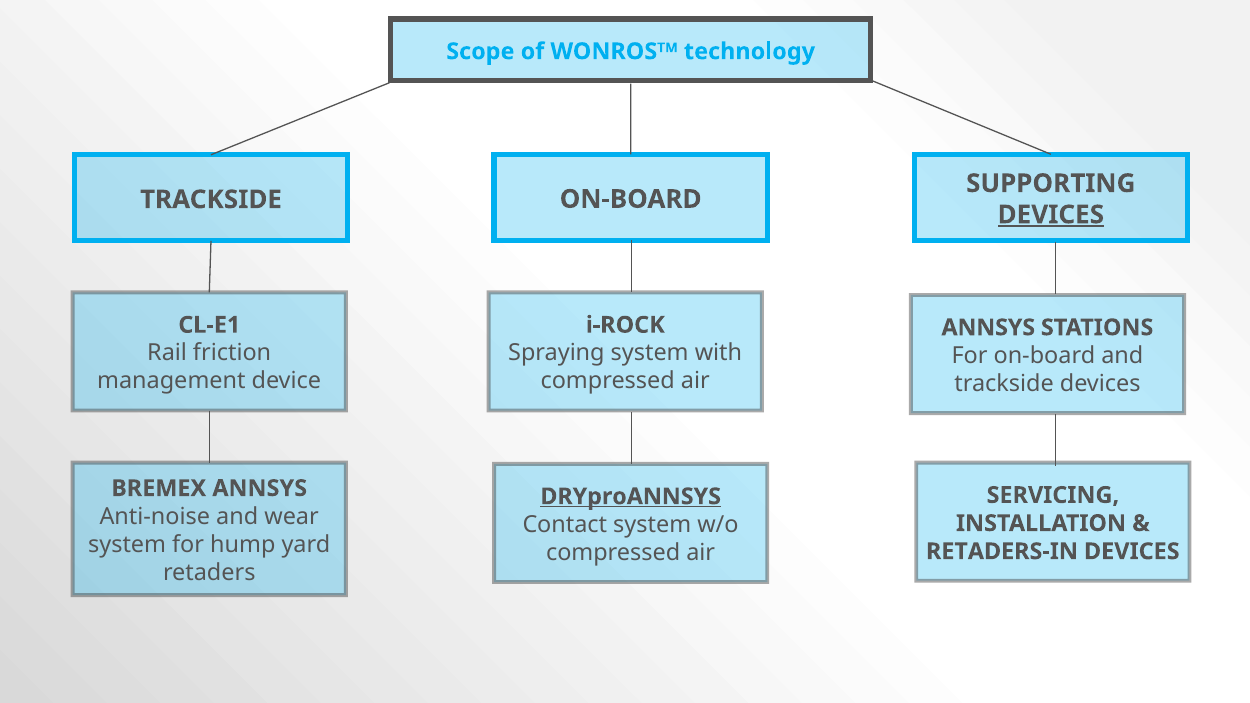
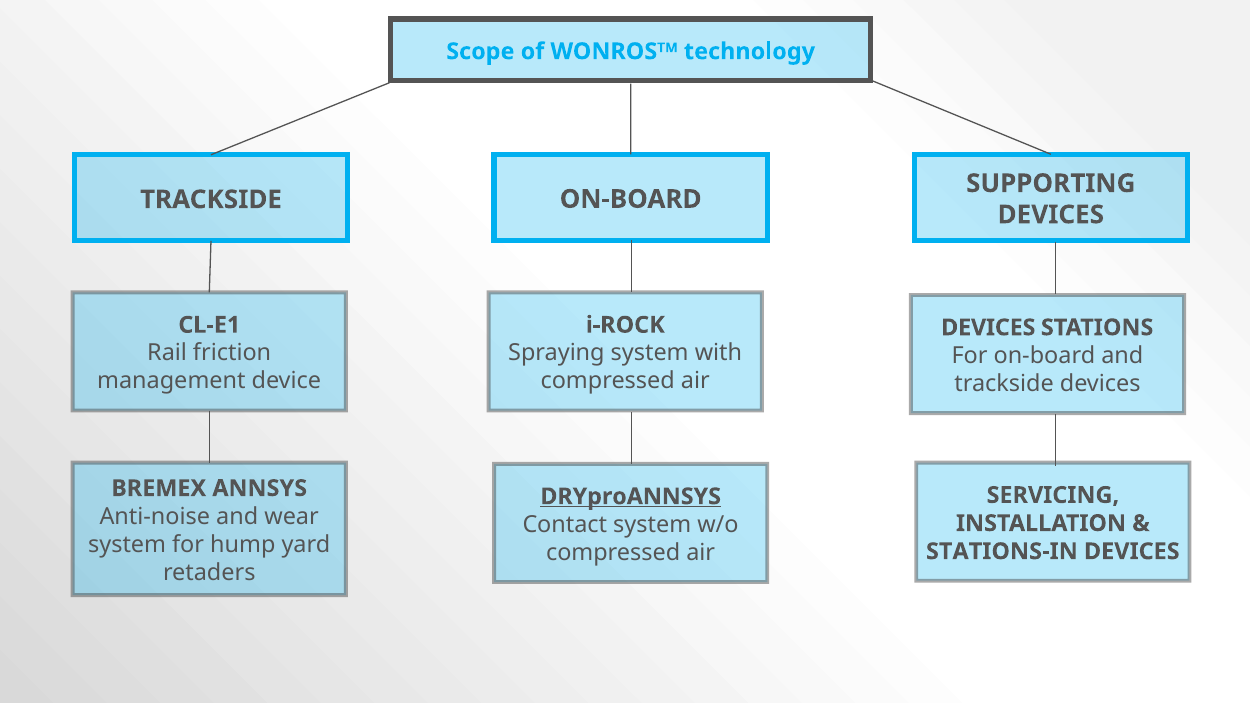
DEVICES underline: present -> none (1051, 215)
ANNSYS: ANNSYS -> DEVICES (988, 328)
RETADERS-IN: RETADERS-IN -> STATIONS-IN (1002, 552)
